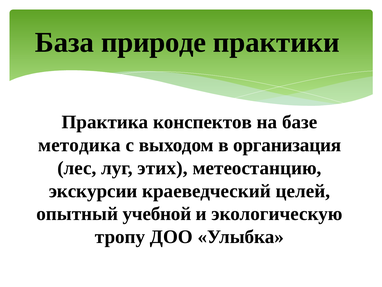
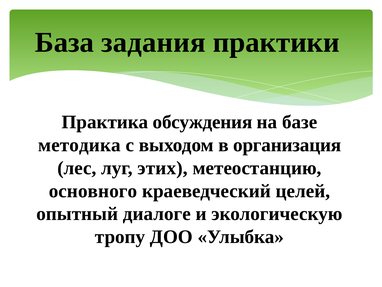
природе: природе -> задания (153, 42)
конспектов: конспектов -> обсуждения (203, 122)
экскурсии: экскурсии -> основного (93, 191)
учебной: учебной -> диалоге (157, 214)
